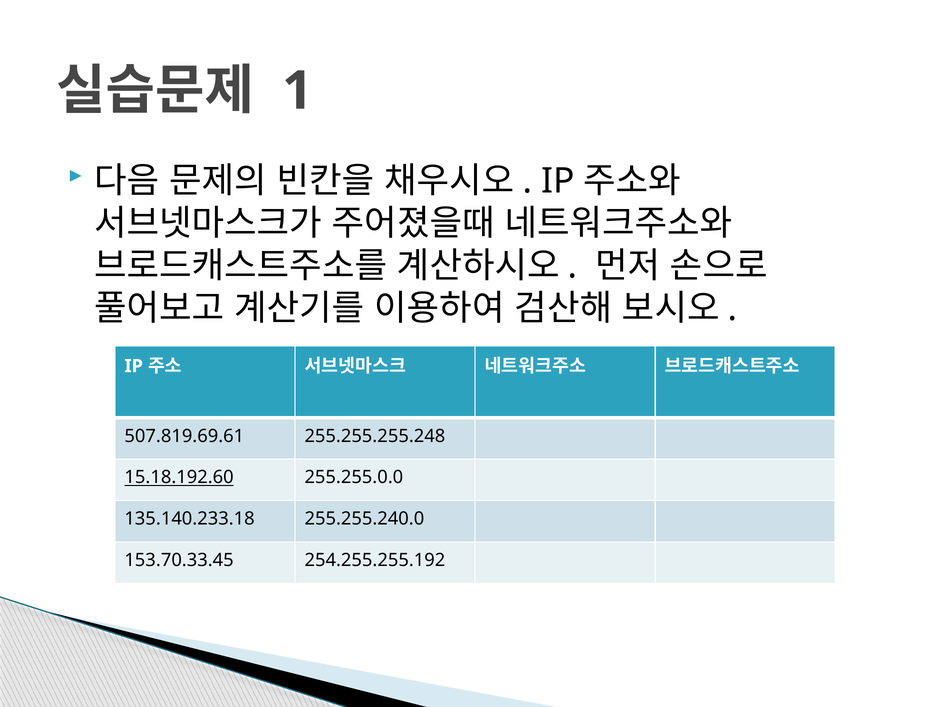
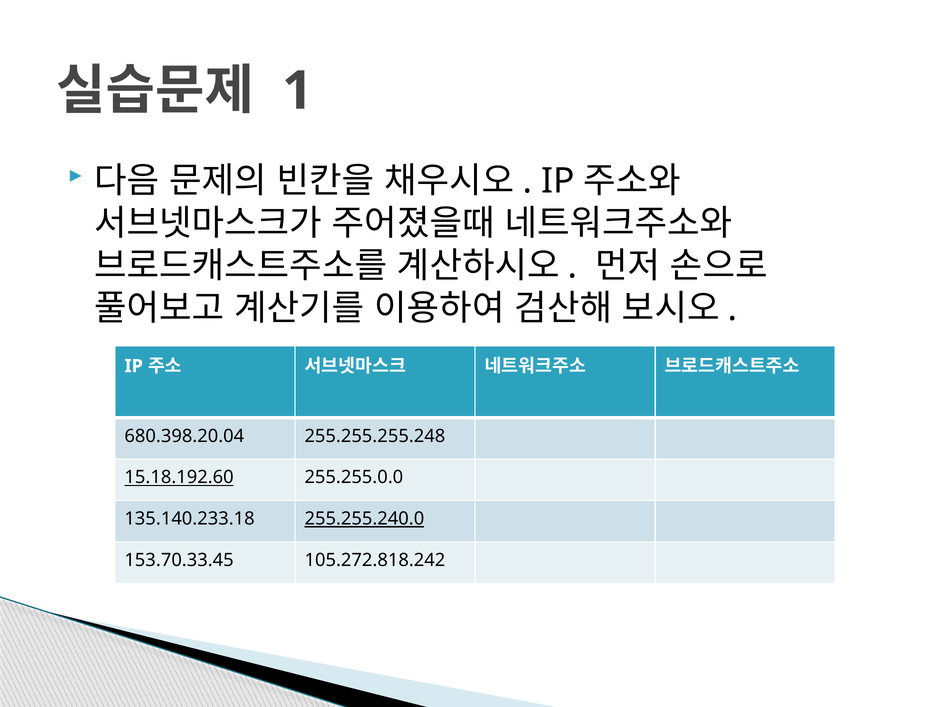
507.819.69.61: 507.819.69.61 -> 680.398.20.04 (184, 436)
255.255.240.0 underline: none -> present (364, 519)
254.255.255.192: 254.255.255.192 -> 105.272.818.242 (375, 561)
